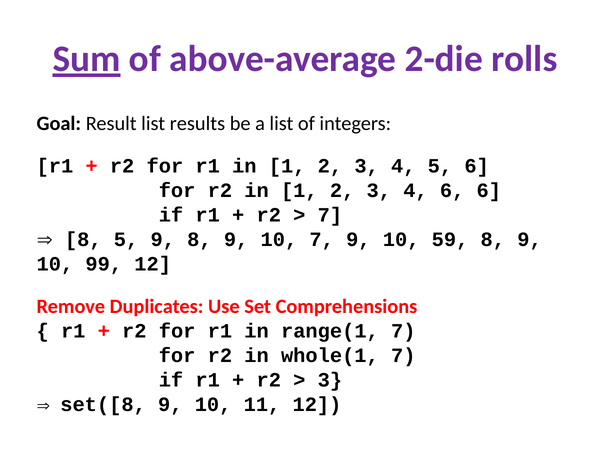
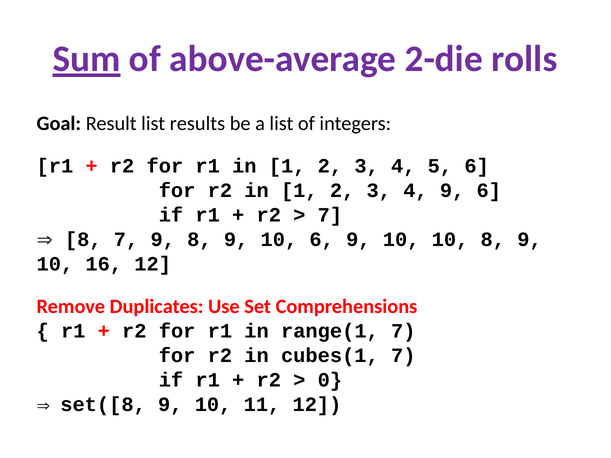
4 6: 6 -> 9 (452, 191)
8 5: 5 -> 7 (126, 240)
10 7: 7 -> 6 (322, 240)
10 59: 59 -> 10 (450, 240)
99: 99 -> 16 (104, 264)
whole(1: whole(1 -> cubes(1 (330, 356)
3: 3 -> 0 (330, 380)
